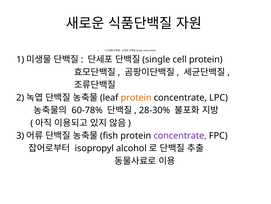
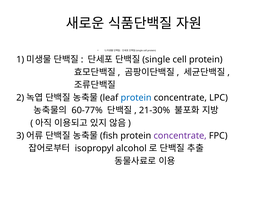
protein colour: orange -> blue (136, 97)
60-78%: 60-78% -> 60-77% (87, 110)
28-30%: 28-30% -> 21-30% (155, 110)
